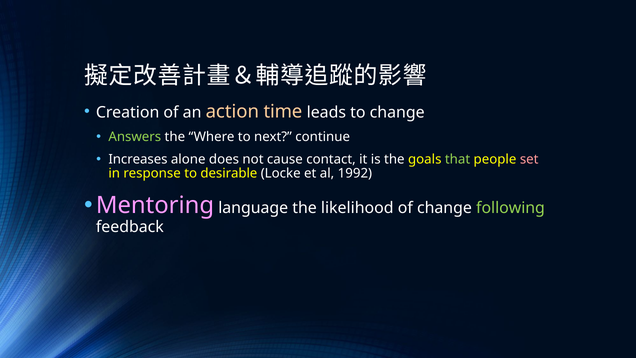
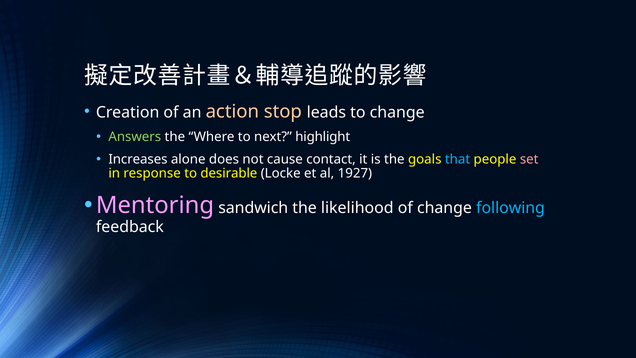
time: time -> stop (283, 112)
continue: continue -> highlight (323, 137)
that colour: light green -> light blue (458, 159)
1992: 1992 -> 1927 (355, 173)
language: language -> sandwich (253, 208)
following colour: light green -> light blue (510, 208)
